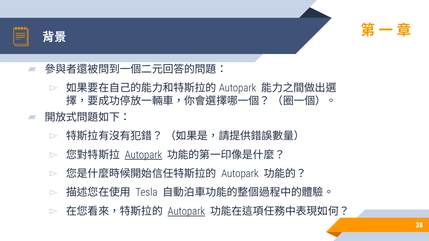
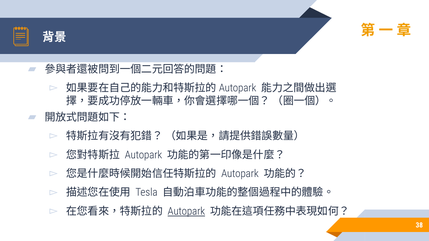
Autopark underline: present -> none (143, 155)
